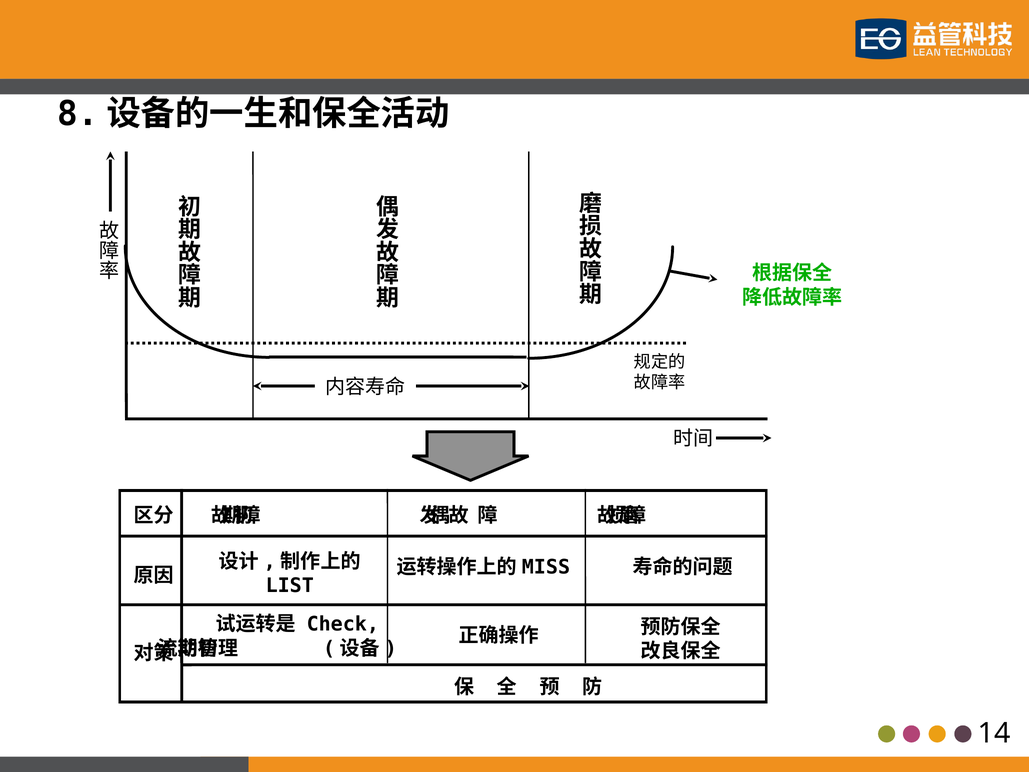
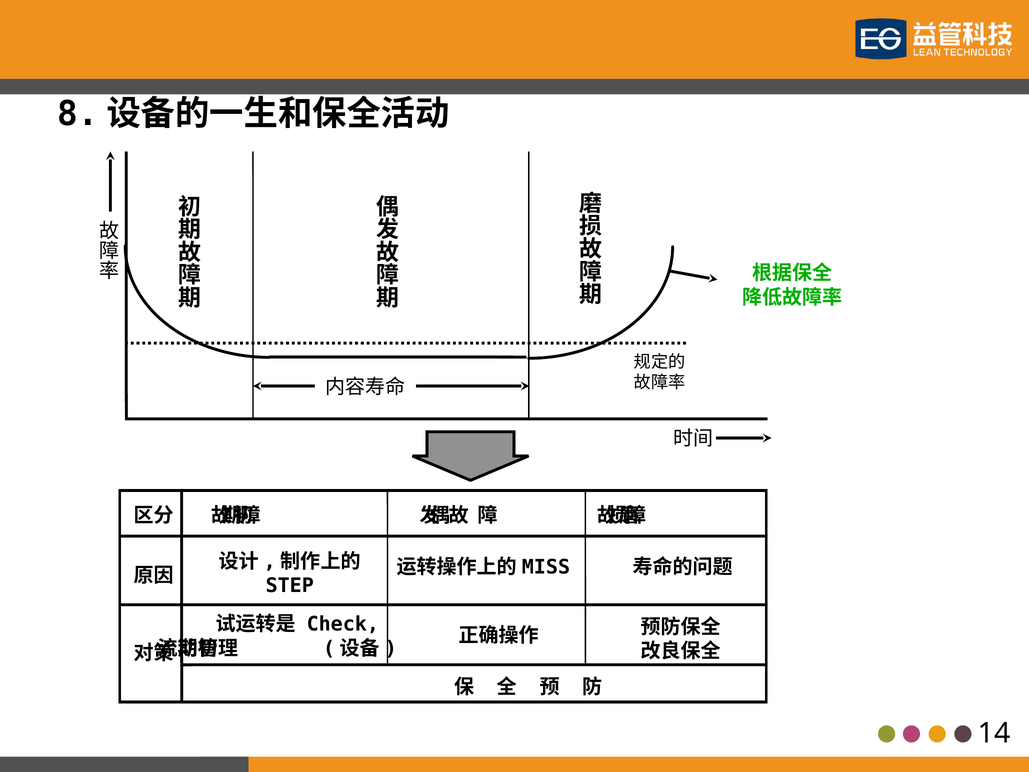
LIST: LIST -> STEP (290, 585)
